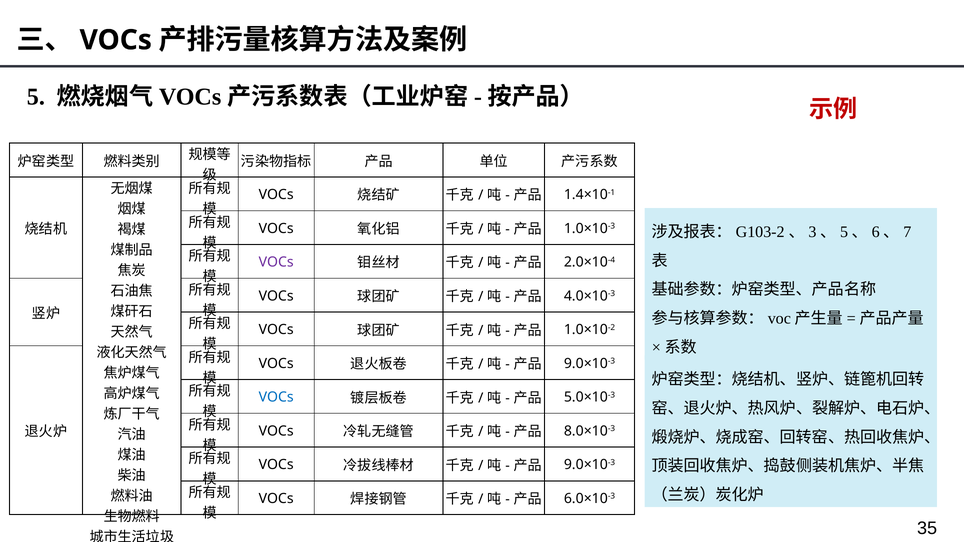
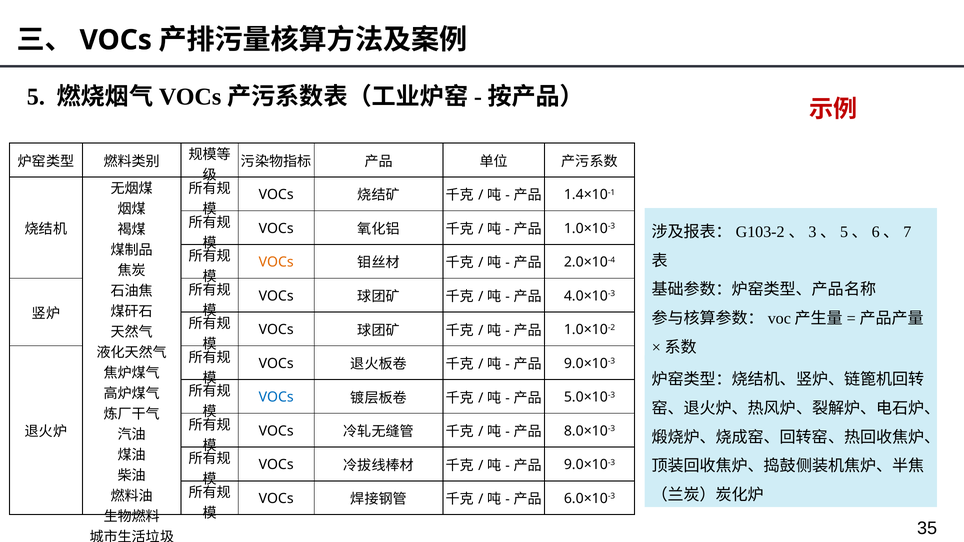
VOCs colour: purple -> orange (276, 262)
